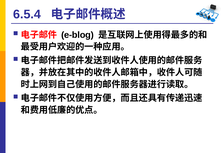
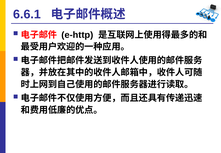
6.5.4: 6.5.4 -> 6.6.1 (27, 14)
e-blog: e-blog -> e-http (77, 35)
